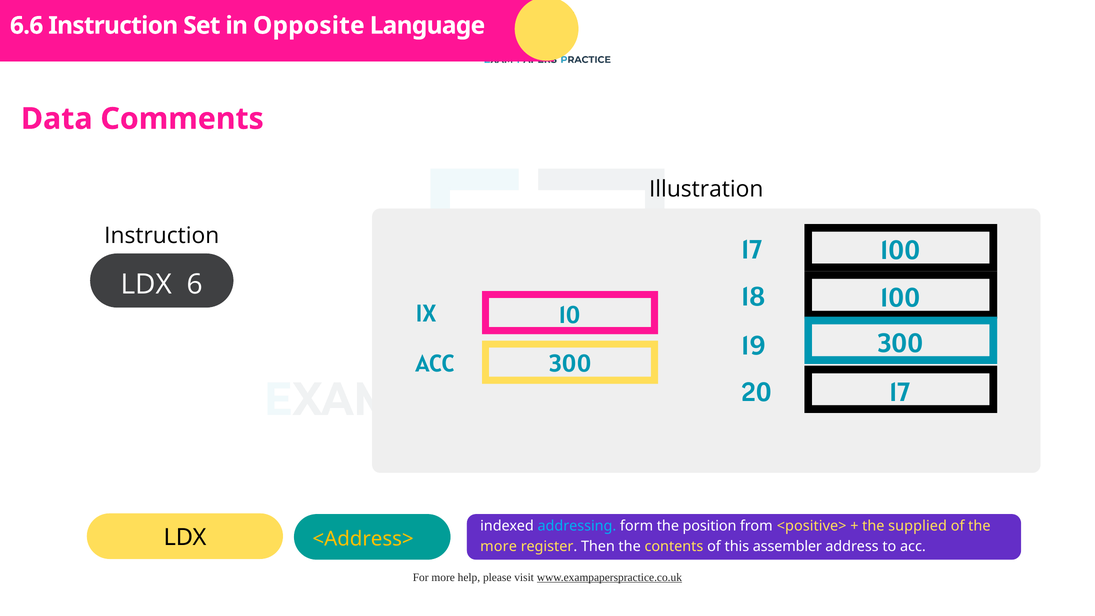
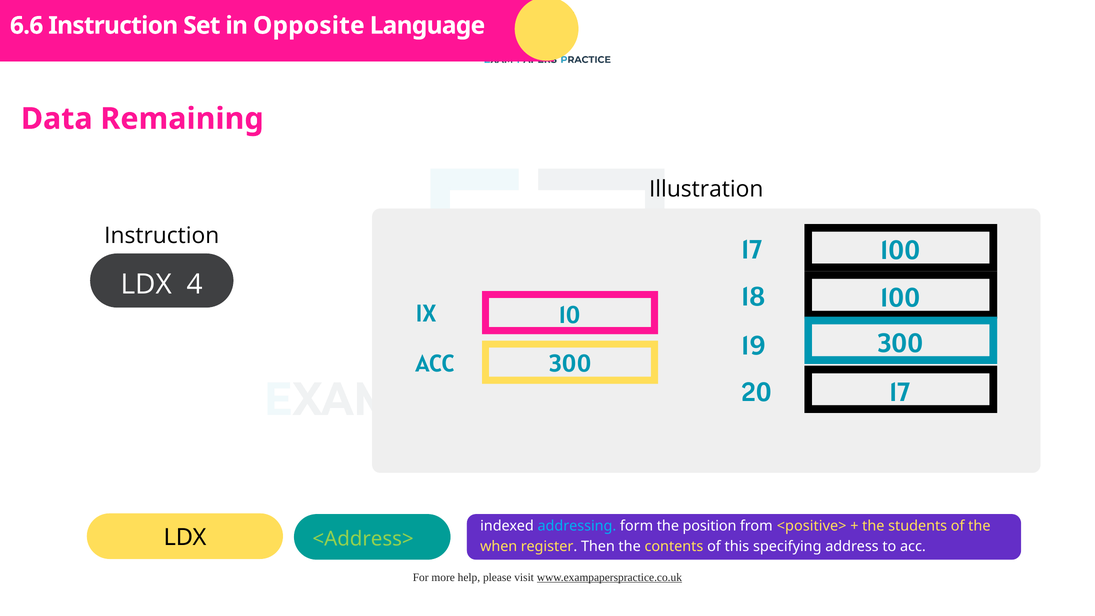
Comments: Comments -> Remaining (182, 119)
6: 6 -> 4 (195, 284)
supplied: supplied -> students (918, 526)
<Address> colour: yellow -> light green (363, 539)
more: more -> when (499, 546)
assembler: assembler -> specifying (787, 546)
